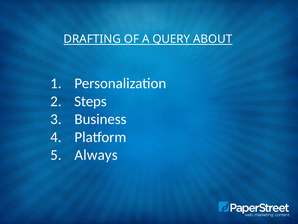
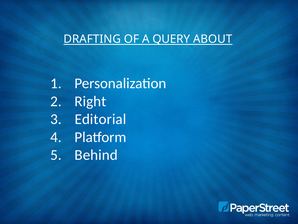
Steps: Steps -> Right (90, 101)
Business: Business -> Editorial (100, 119)
Always: Always -> Behind (96, 155)
